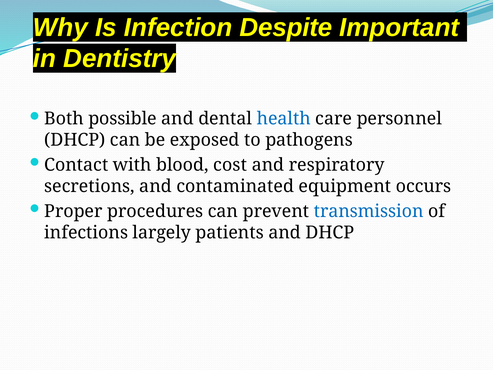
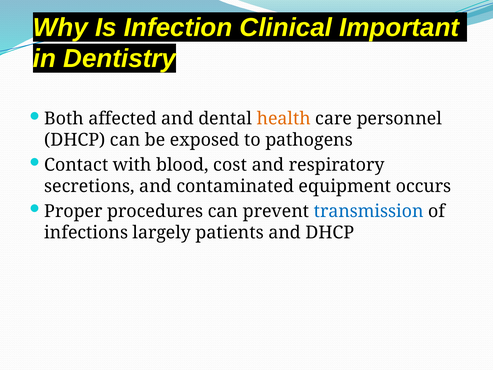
Despite: Despite -> Clinical (286, 27)
possible: possible -> affected (122, 119)
health colour: blue -> orange (284, 119)
